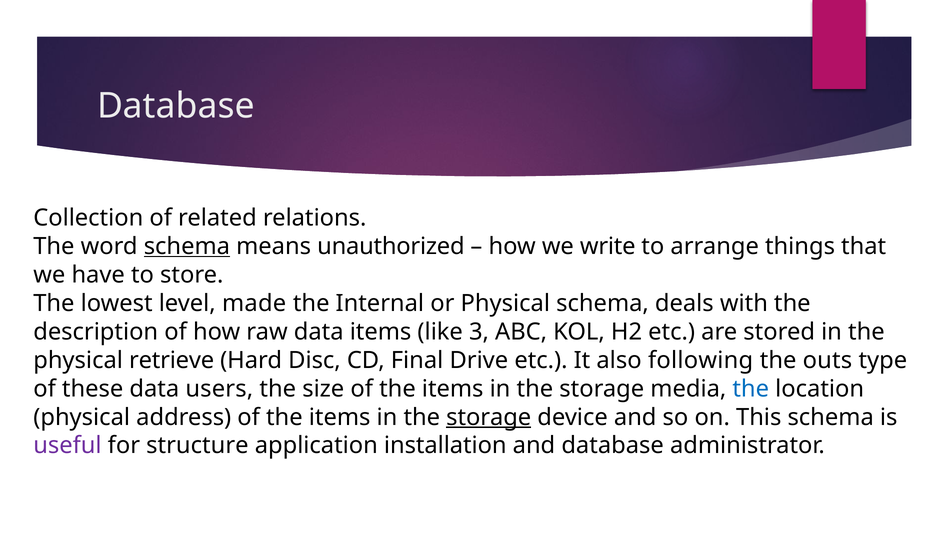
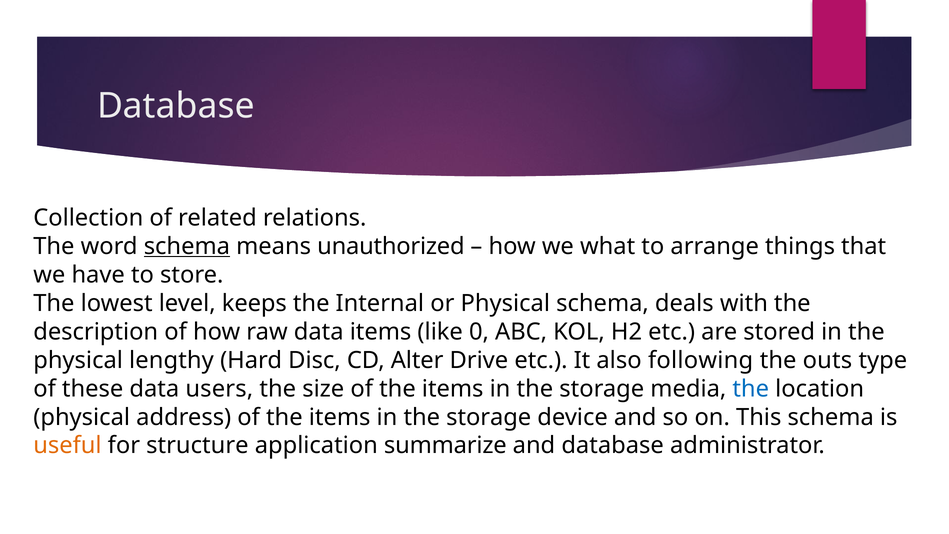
write: write -> what (608, 246)
made: made -> keeps (254, 303)
3: 3 -> 0 (479, 332)
retrieve: retrieve -> lengthy (171, 360)
Final: Final -> Alter (417, 360)
storage underline: present -> none (489, 417)
useful colour: purple -> orange (67, 445)
installation: installation -> summarize (445, 445)
